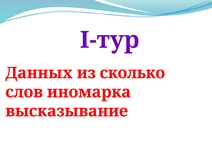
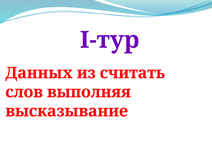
сколько: сколько -> считать (132, 73)
иномарка: иномарка -> выполняя (89, 92)
